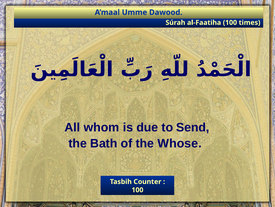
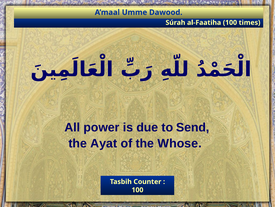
whom: whom -> power (101, 127)
Bath: Bath -> Ayat (104, 143)
